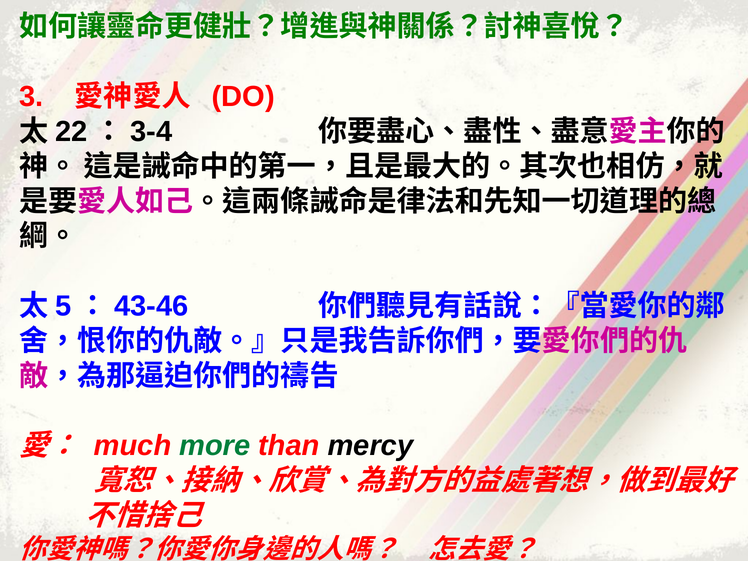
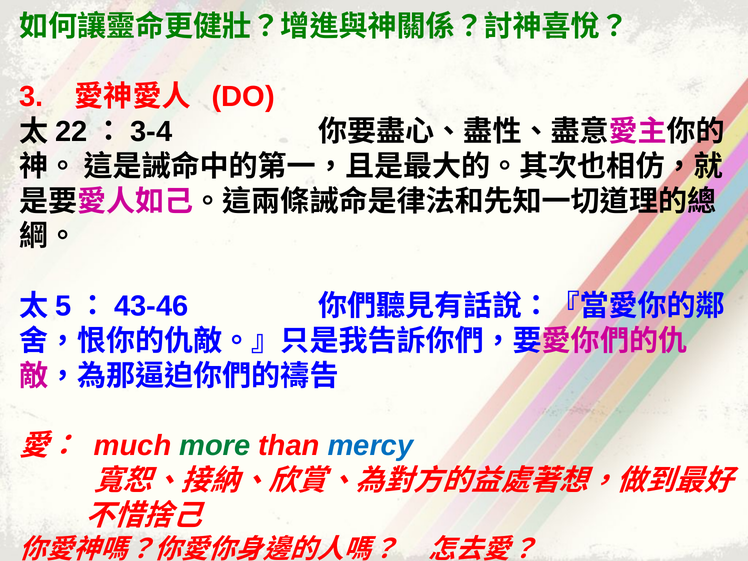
mercy colour: black -> blue (370, 446)
